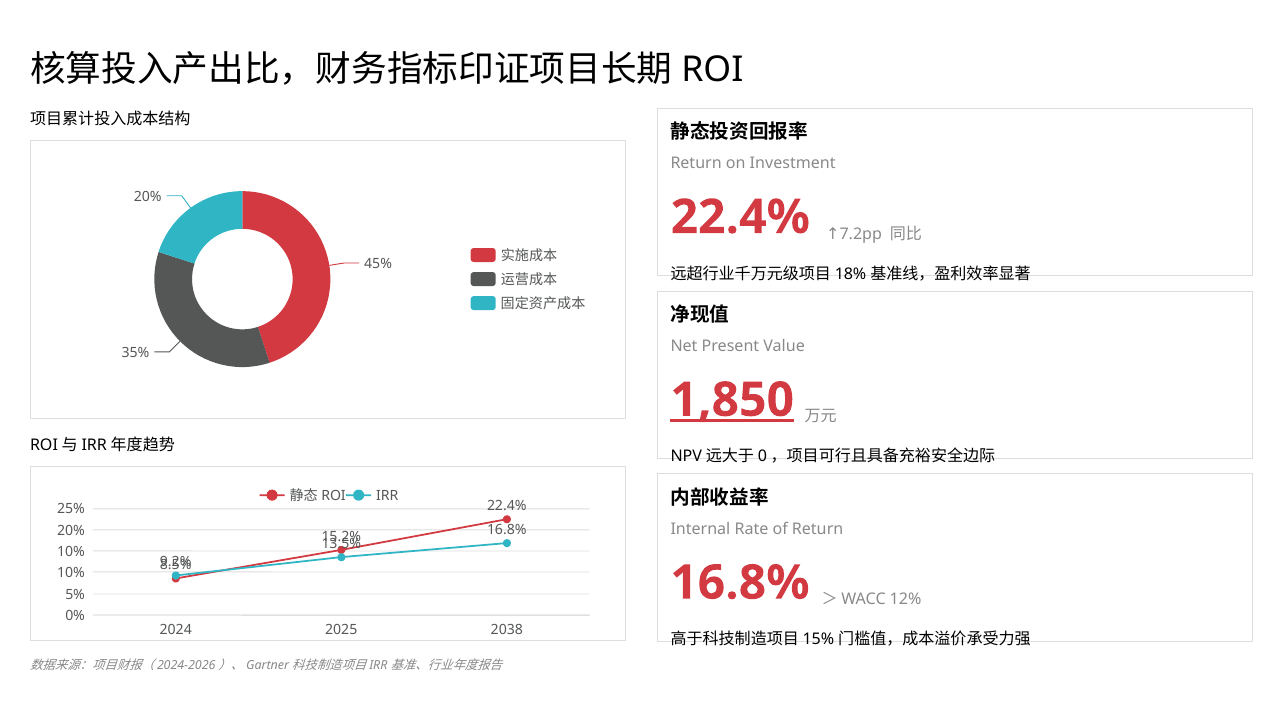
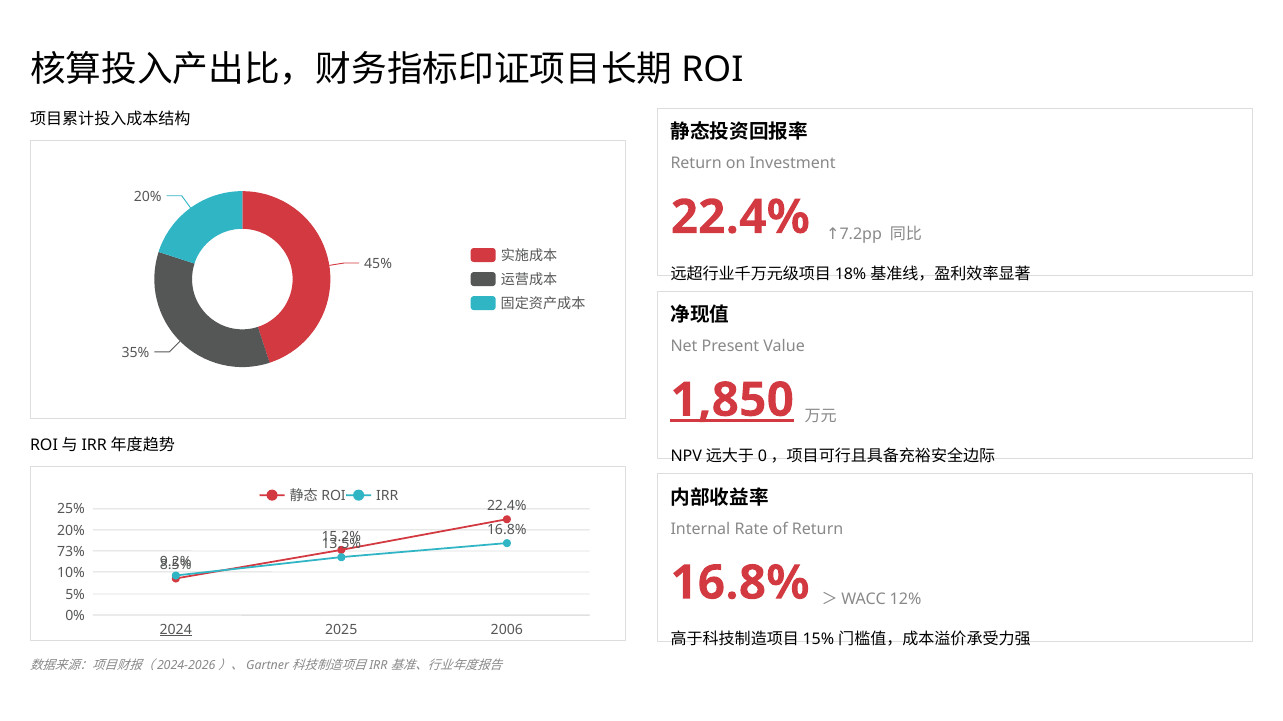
10%: 10% -> 73% (71, 552)
2024 underline: none -> present (176, 630)
2038: 2038 -> 2006 (507, 630)
